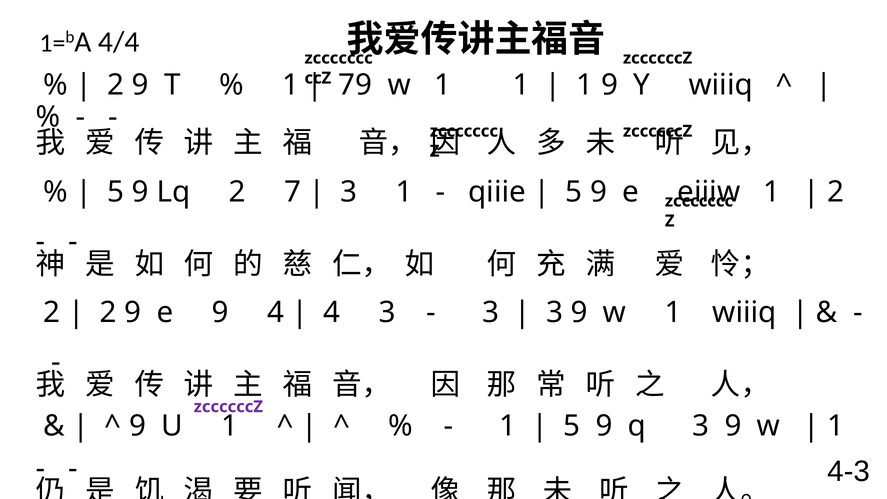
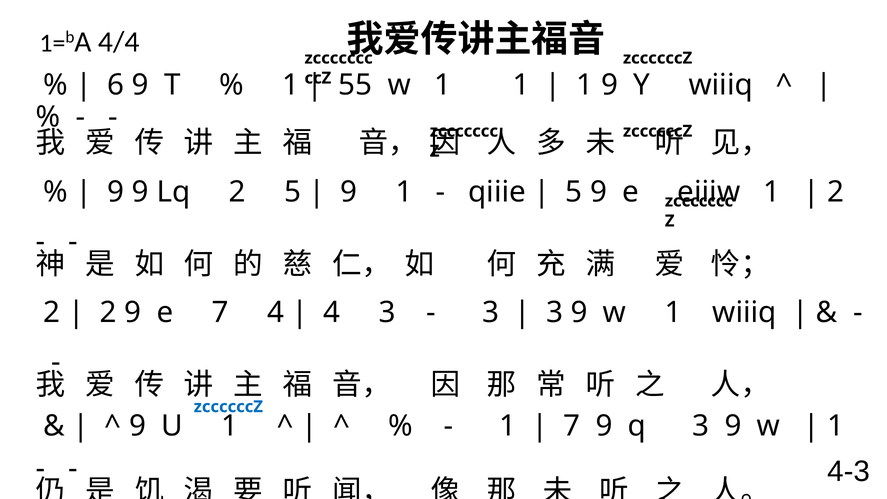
2: 2 -> 6 (116, 85)
79: 79 -> 55 (355, 85)
5: 5 -> 9 (116, 192)
2 7: 7 -> 5 (293, 192)
3: 3 -> 9 (349, 192)
e 9: 9 -> 7 (220, 312)
zccccccZ colour: purple -> blue (228, 407)
5: 5 -> 7 (572, 426)
